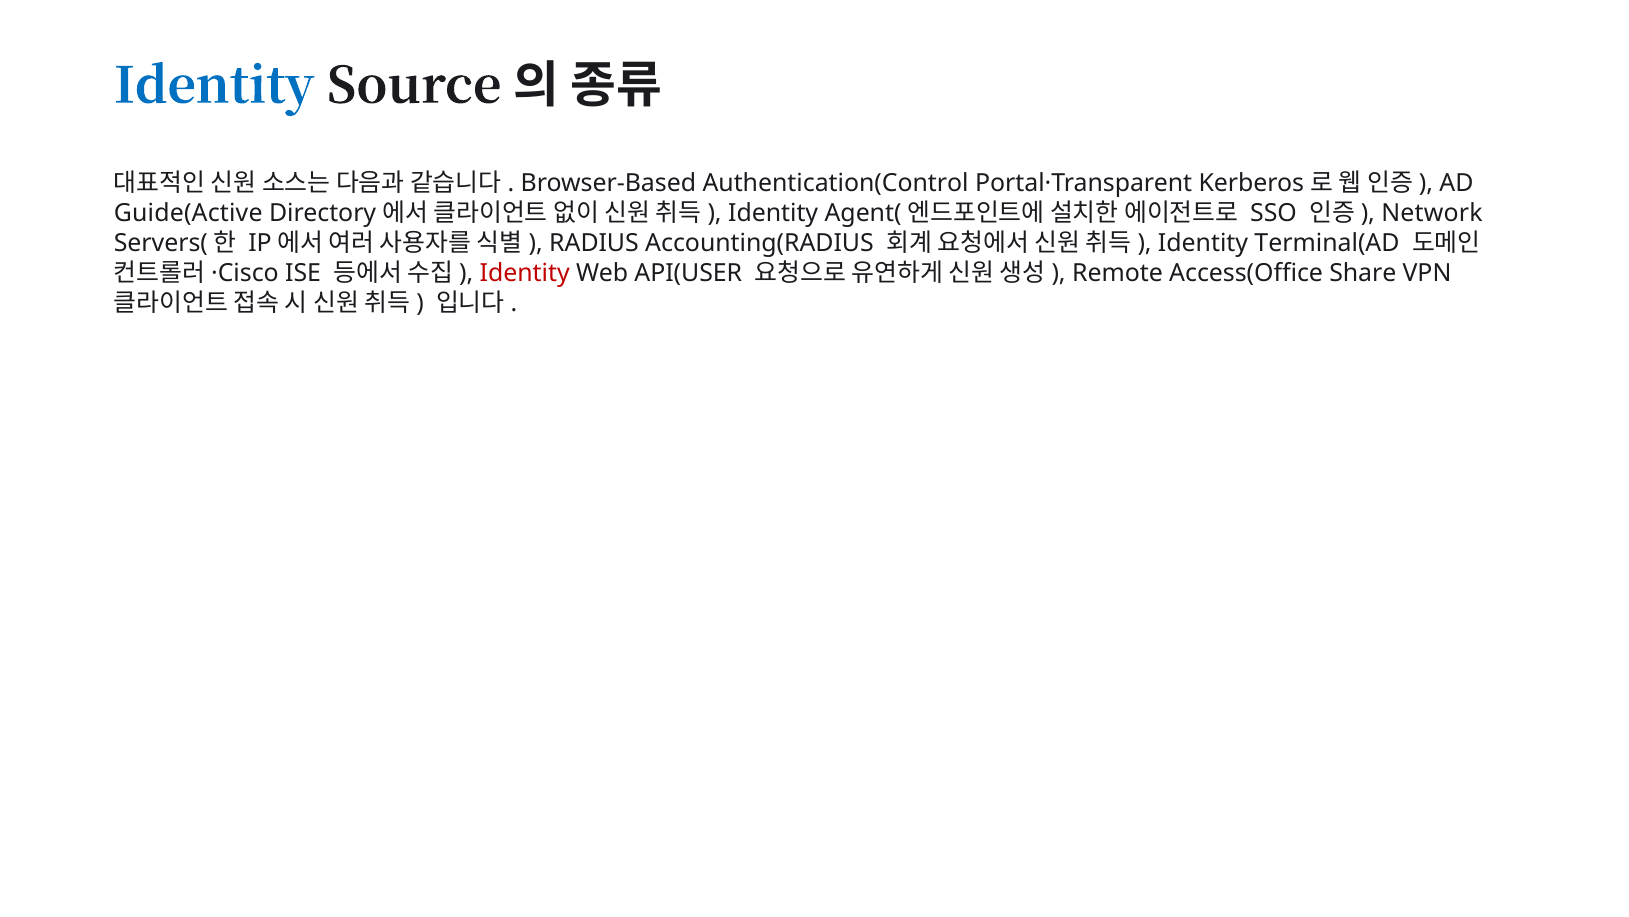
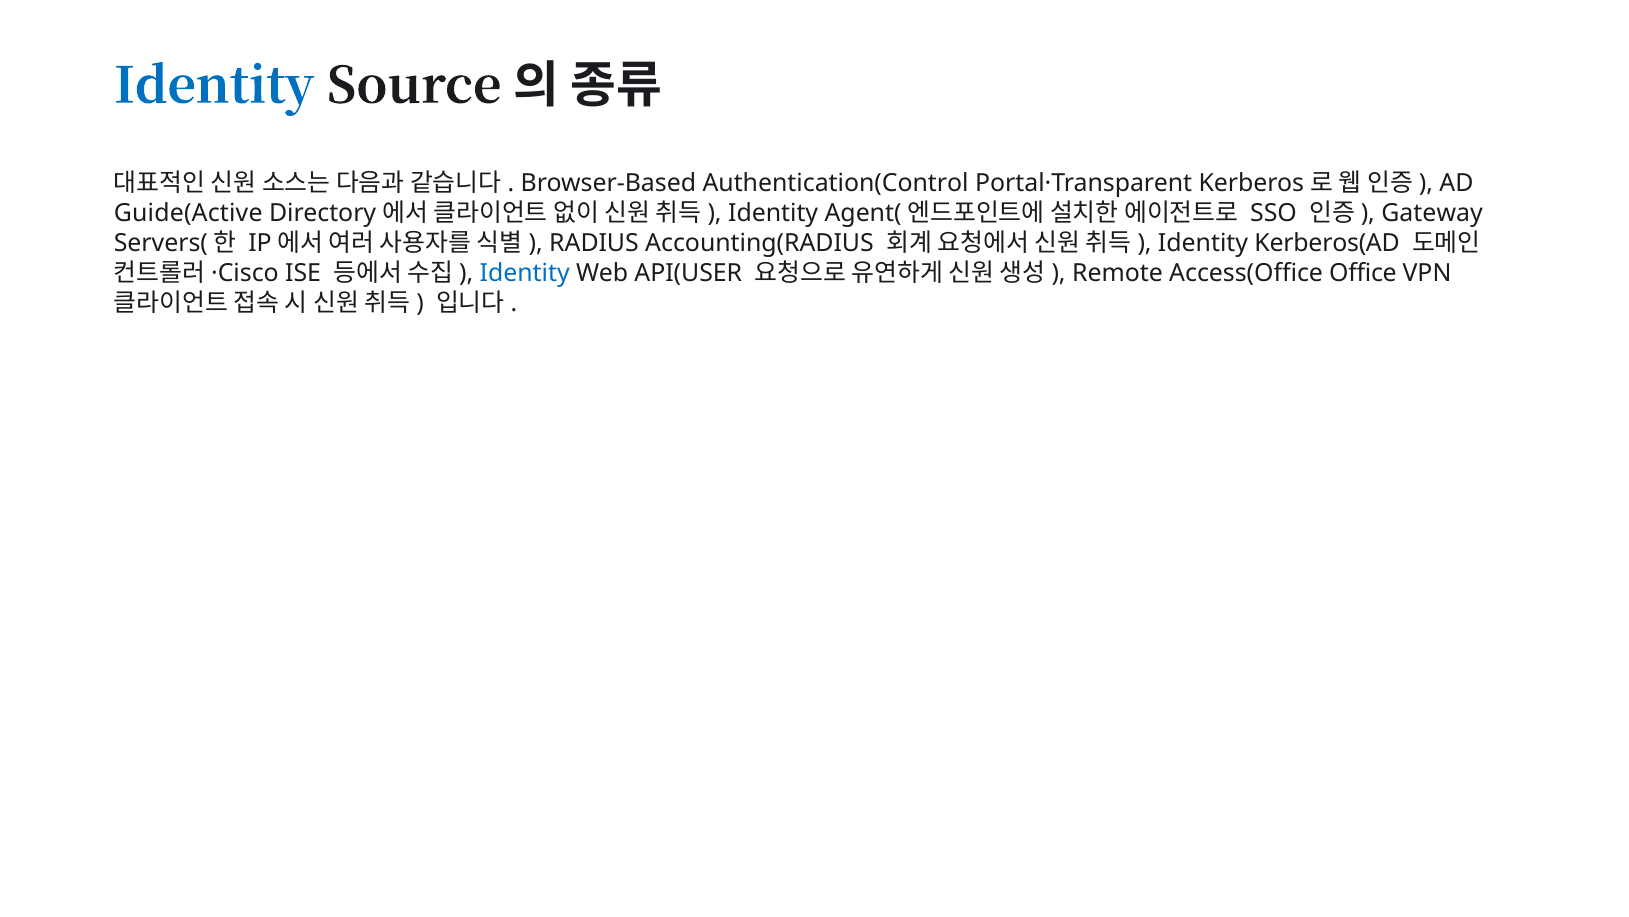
Network: Network -> Gateway (1432, 213)
Terminal(AD: Terminal(AD -> Kerberos(AD (1327, 243)
Identity colour: red -> blue (525, 273)
Share: Share -> Office (1363, 273)
